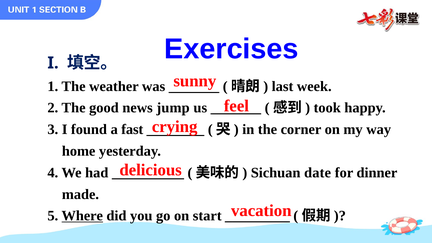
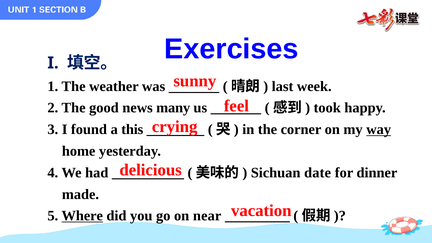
jump: jump -> many (173, 108)
fast: fast -> this (132, 129)
way underline: none -> present (379, 129)
start: start -> near (207, 216)
